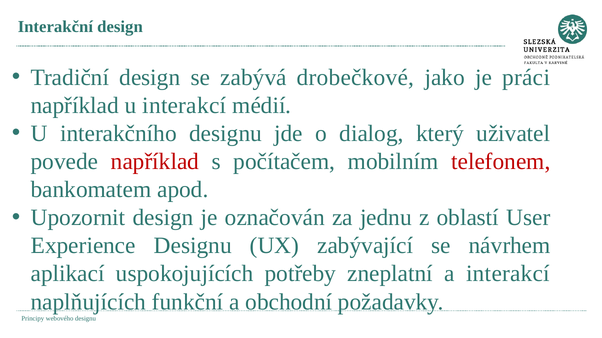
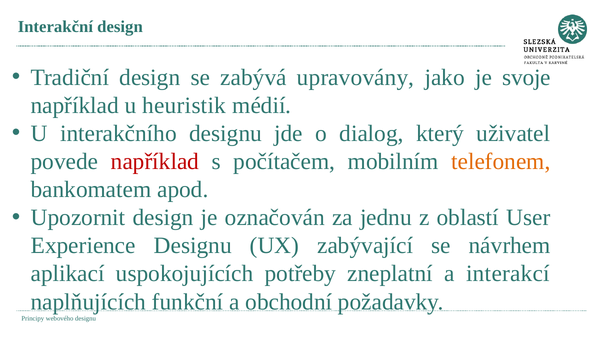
drobečkové: drobečkové -> upravovány (356, 78)
práci: práci -> svoje (526, 78)
u interakcí: interakcí -> heuristik (184, 106)
telefonem colour: red -> orange (501, 162)
